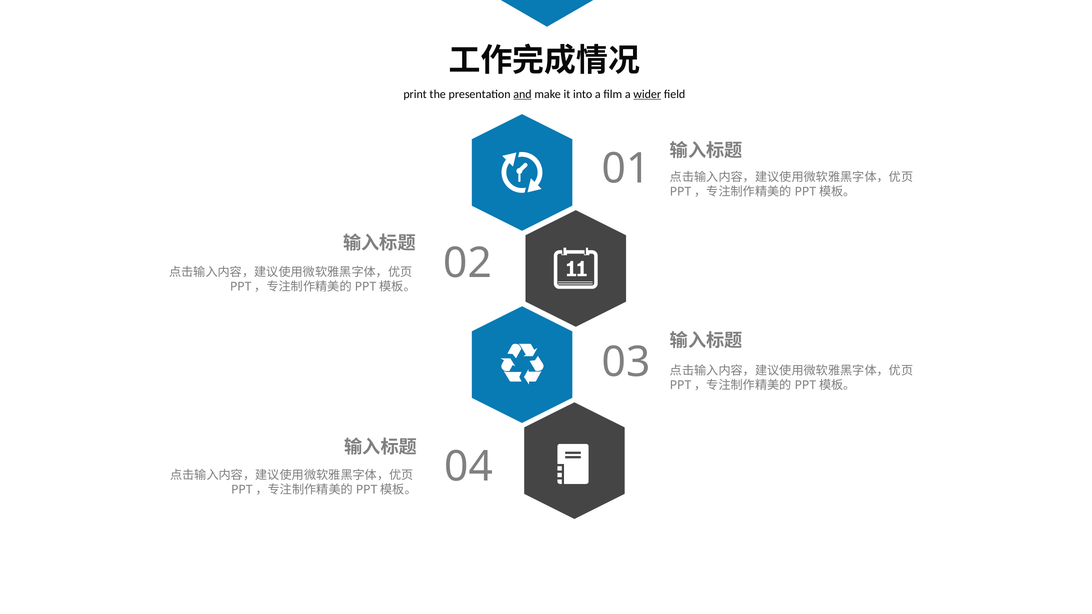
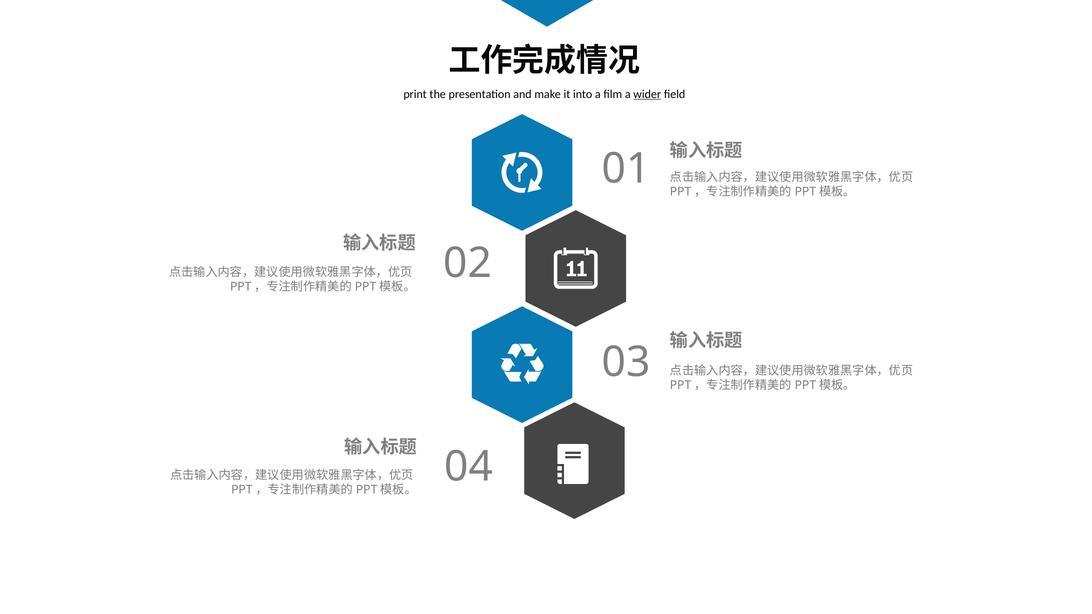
and underline: present -> none (523, 94)
